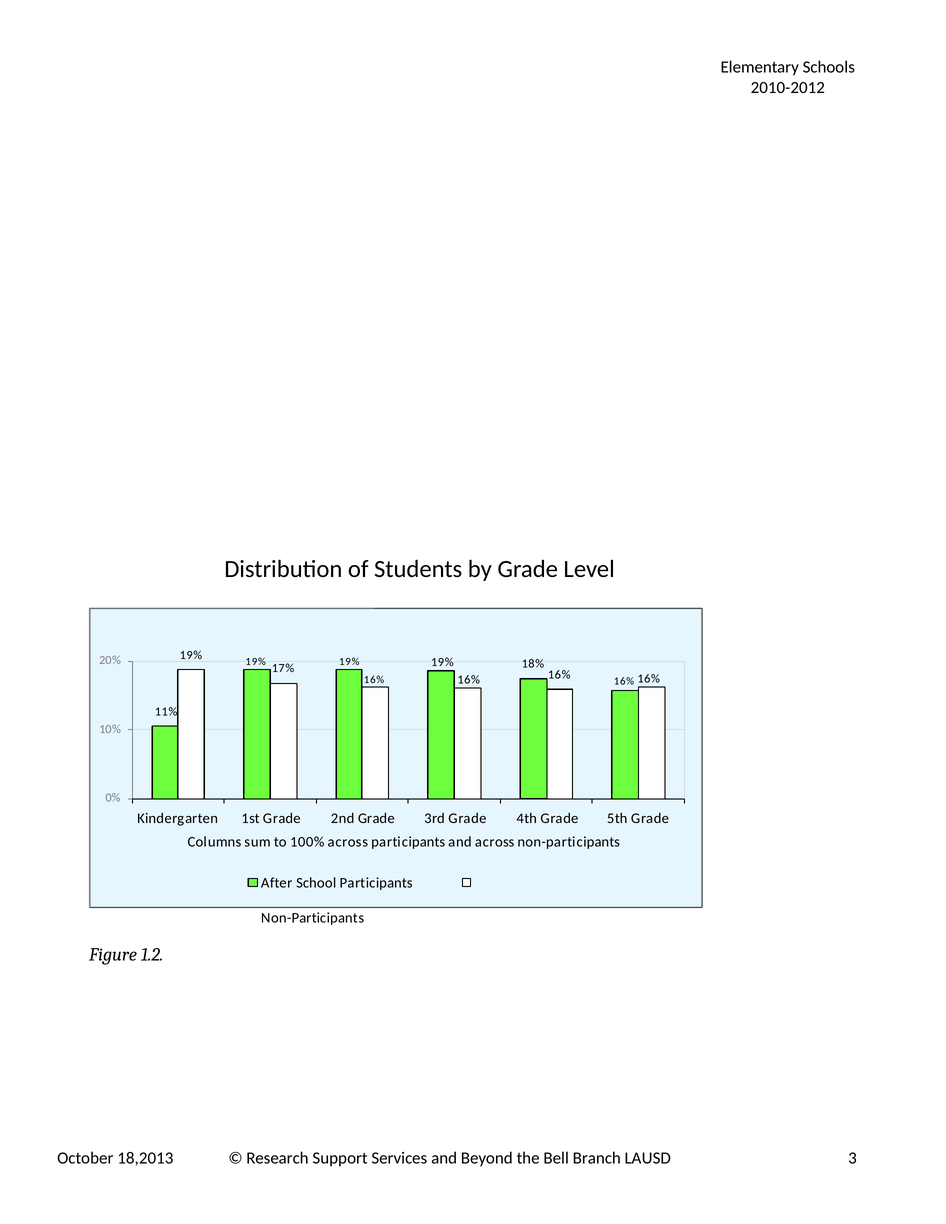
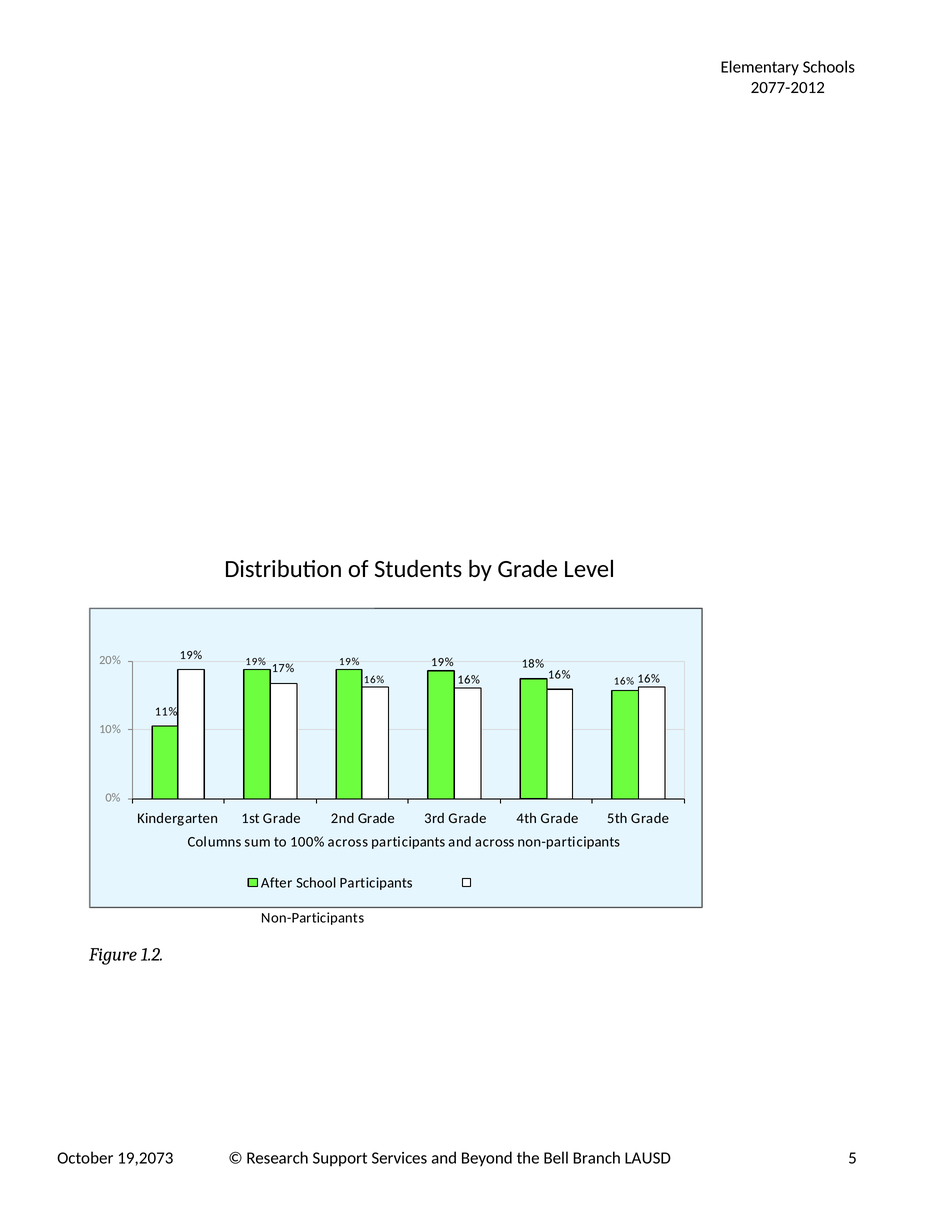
2010-2012: 2010-2012 -> 2077-2012 (788, 88)
18,2013: 18,2013 -> 19,2073 (145, 1158)
3: 3 -> 5 (853, 1158)
